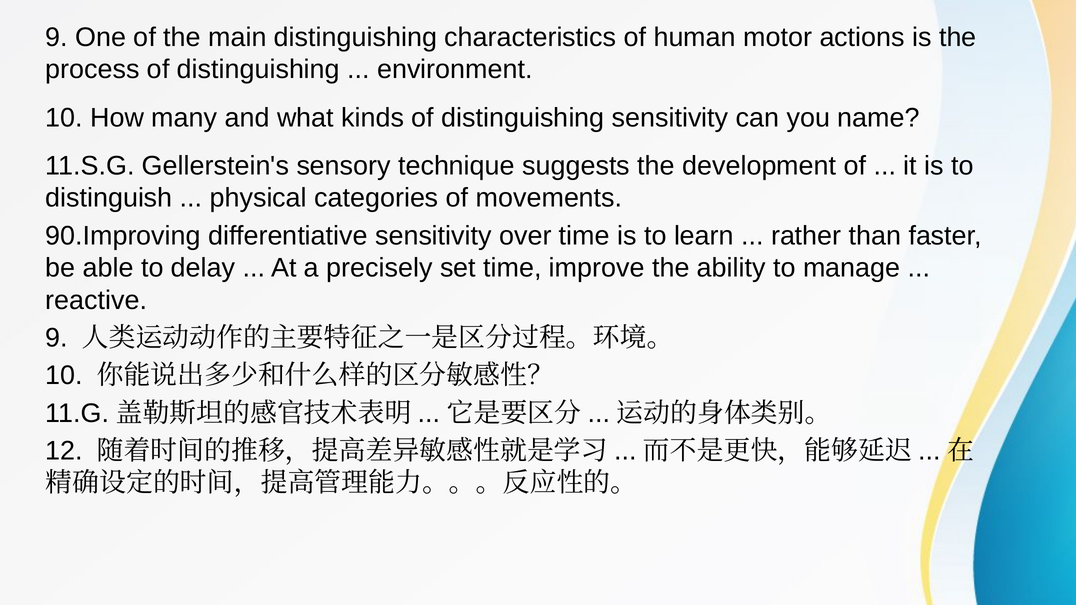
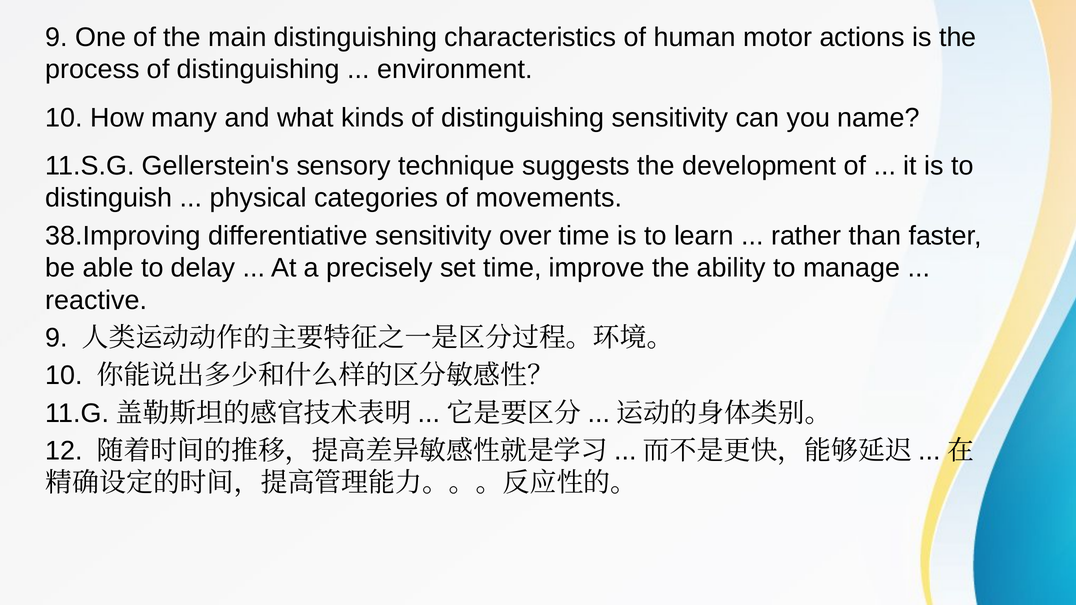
90.Improving: 90.Improving -> 38.Improving (123, 236)
